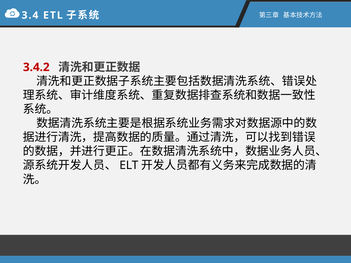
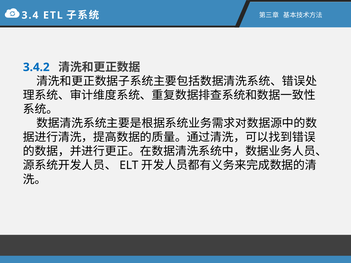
3.4.2 colour: red -> blue (36, 67)
